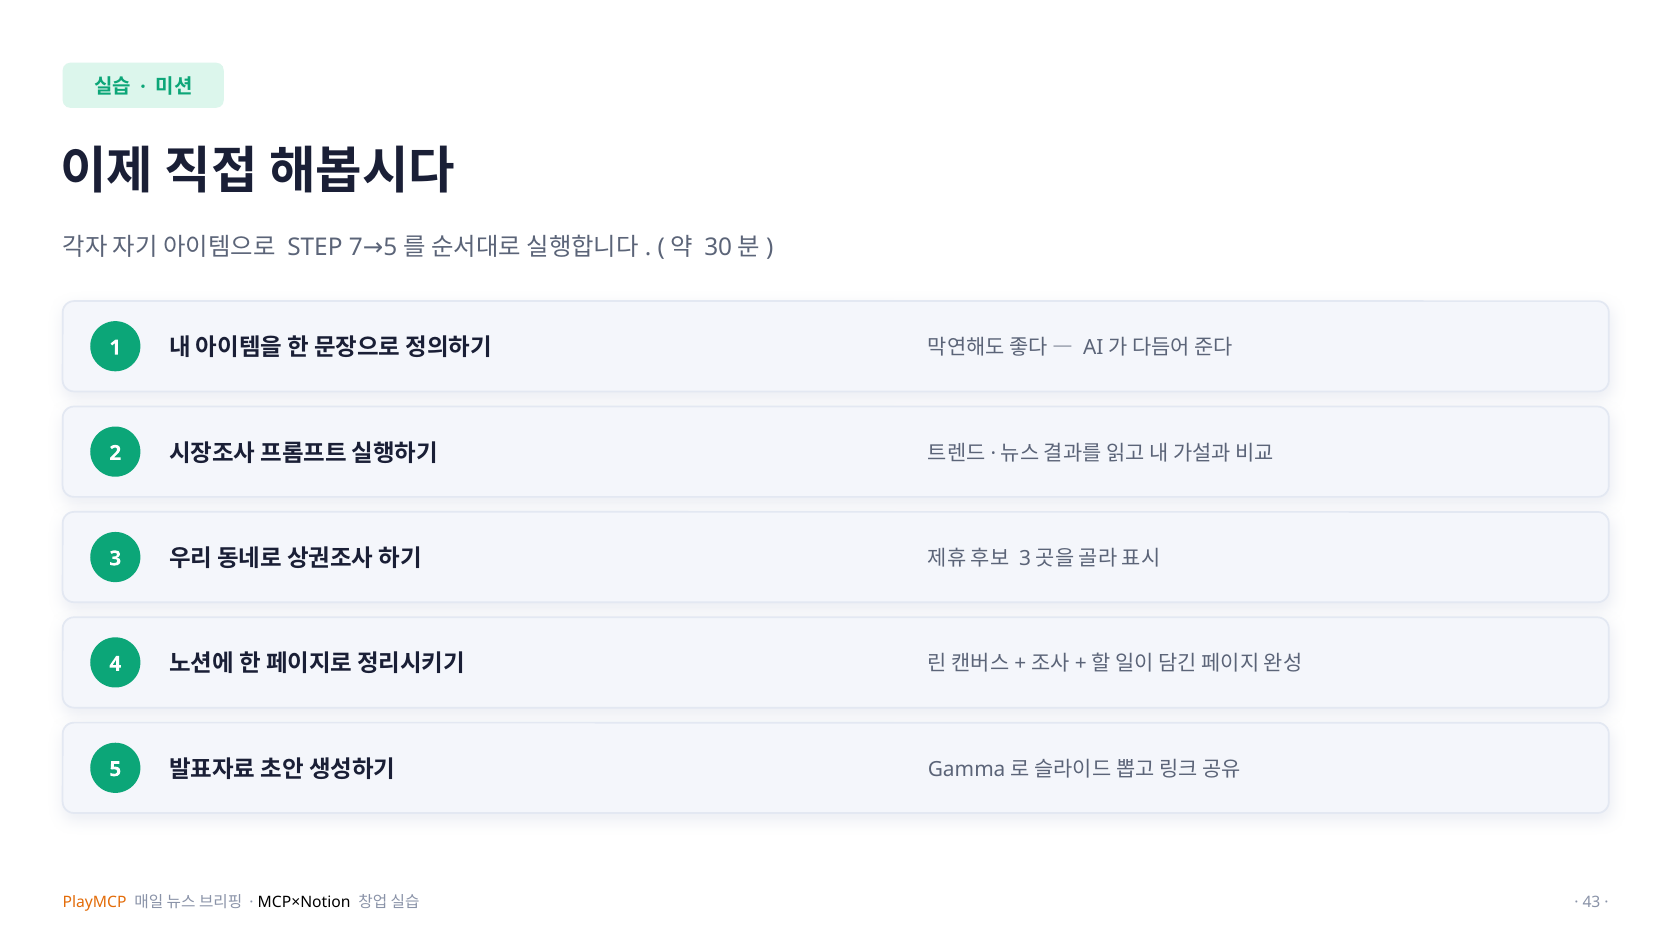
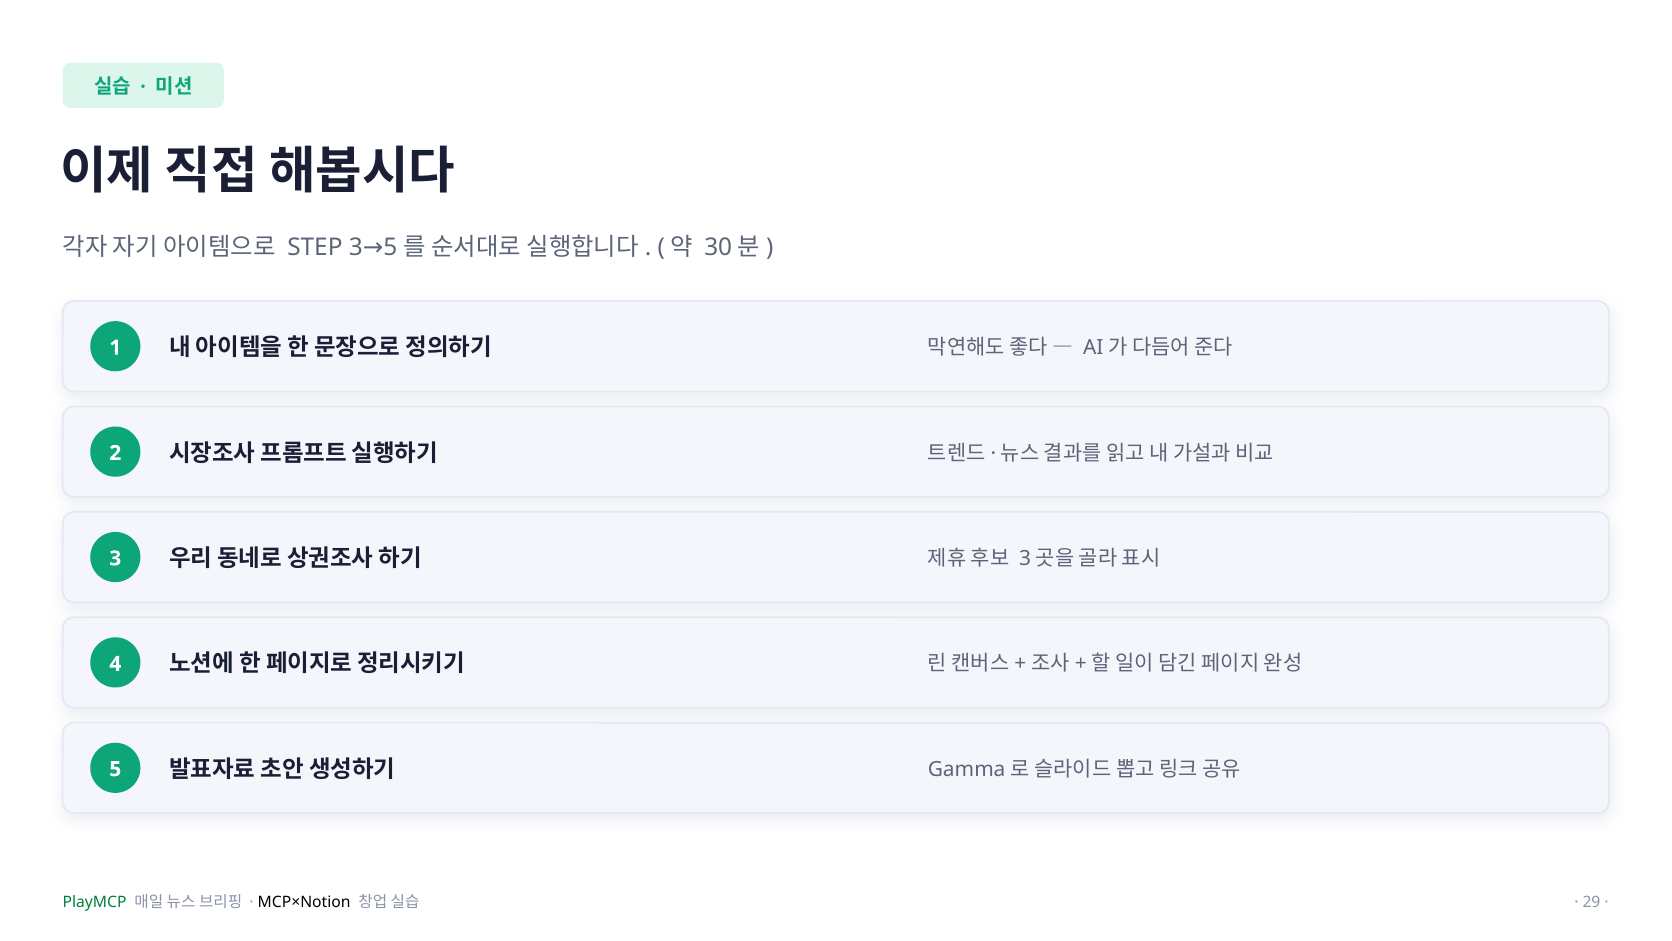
STEP 7: 7 -> 3 (356, 247)
PlayMCP colour: orange -> green (95, 901)
43: 43 -> 29 (1591, 901)
